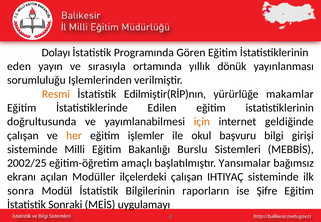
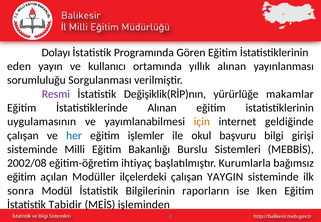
sırasıyla: sırasıyla -> kullanıcı (107, 66)
yıllık dönük: dönük -> alınan (232, 66)
Işlemlerinden: Işlemlerinden -> Sorgulanması (100, 80)
Resmi colour: orange -> purple (56, 94)
Edilmiştir(RİP)nın: Edilmiştir(RİP)nın -> Değişiklik(RİP)nın (165, 94)
İstatistiklerinde Edilen: Edilen -> Alınan (162, 108)
doğrultusunda: doğrultusunda -> uygulamasının (42, 122)
her colour: orange -> blue (74, 136)
2002/25: 2002/25 -> 2002/08 (27, 163)
amaçlı: amaçlı -> ihtiyaç (137, 163)
Yansımalar: Yansımalar -> Kurumlarla (245, 163)
ekranı: ekranı -> eğitim (21, 177)
IHTIYAÇ: IHTIYAÇ -> YAYGIN (225, 177)
Şifre: Şifre -> Iken (267, 191)
Sonraki: Sonraki -> Tabidir (65, 205)
uygulamayı: uygulamayı -> işleminden (144, 205)
